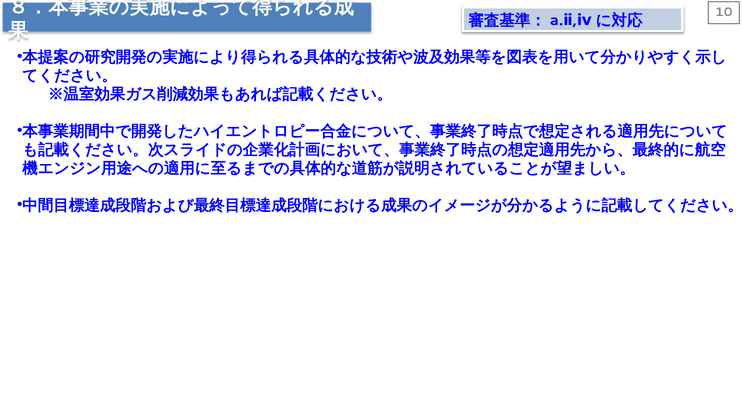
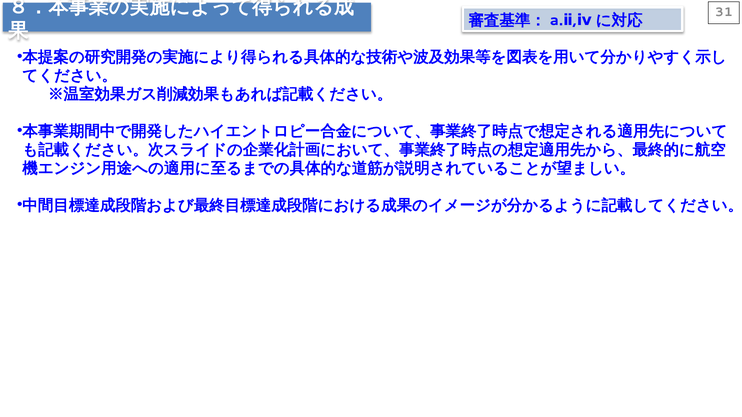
10: 10 -> 31 (724, 12)
